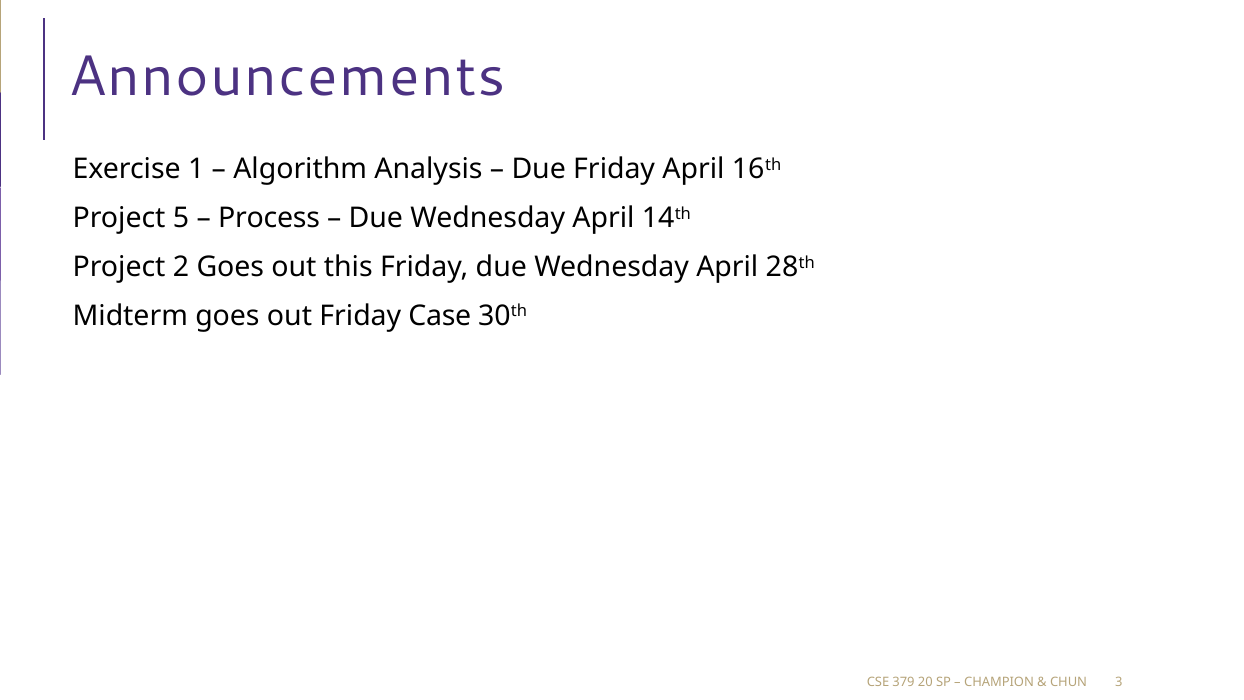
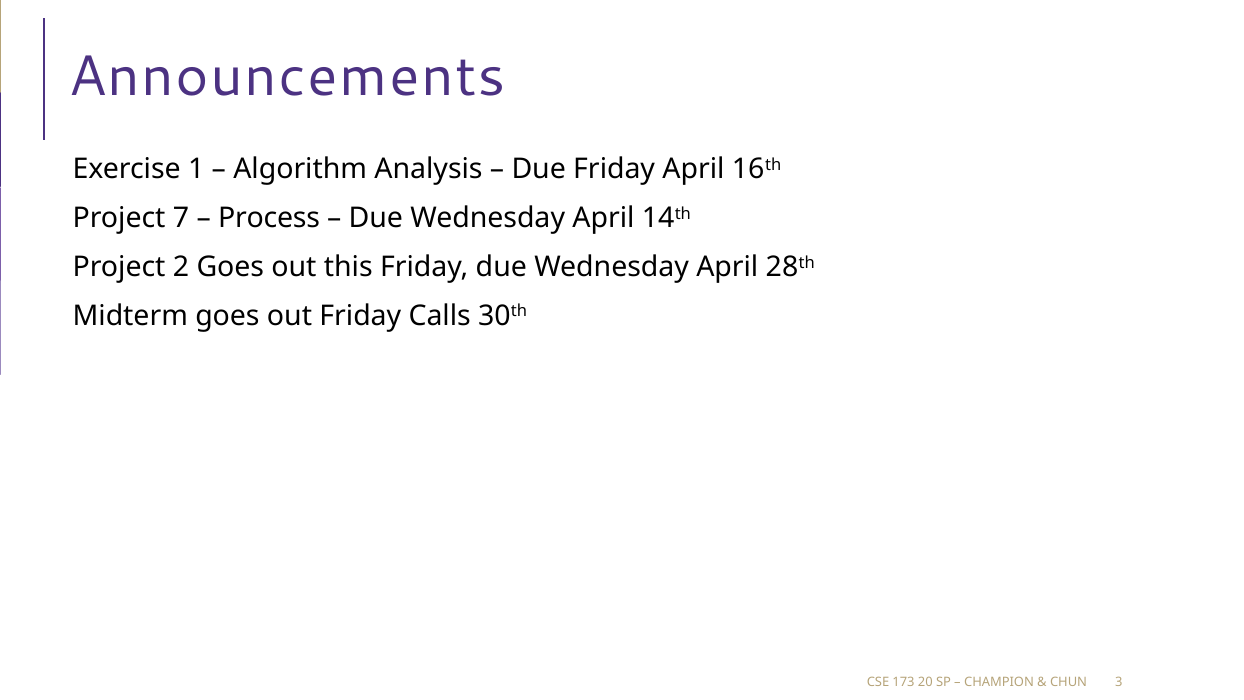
5: 5 -> 7 (181, 218)
Case: Case -> Calls (440, 316)
379: 379 -> 173 (904, 682)
